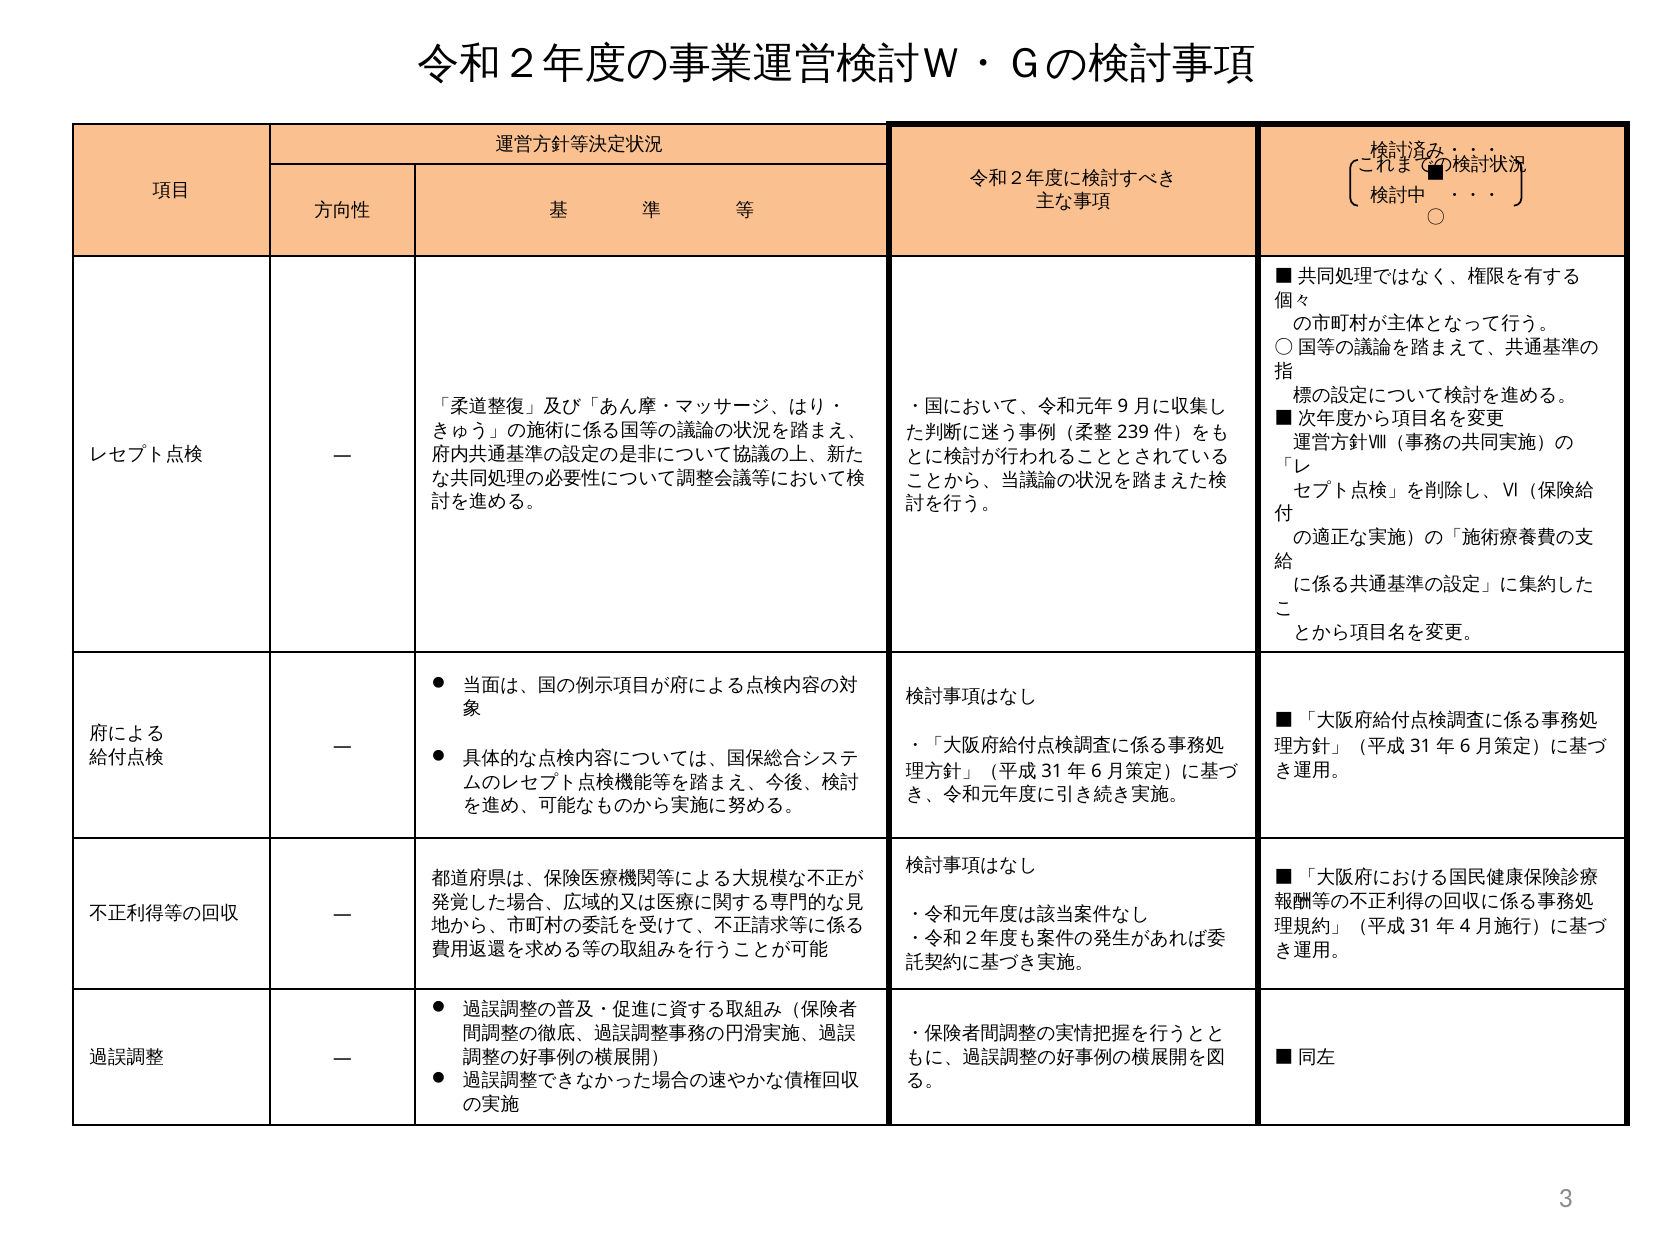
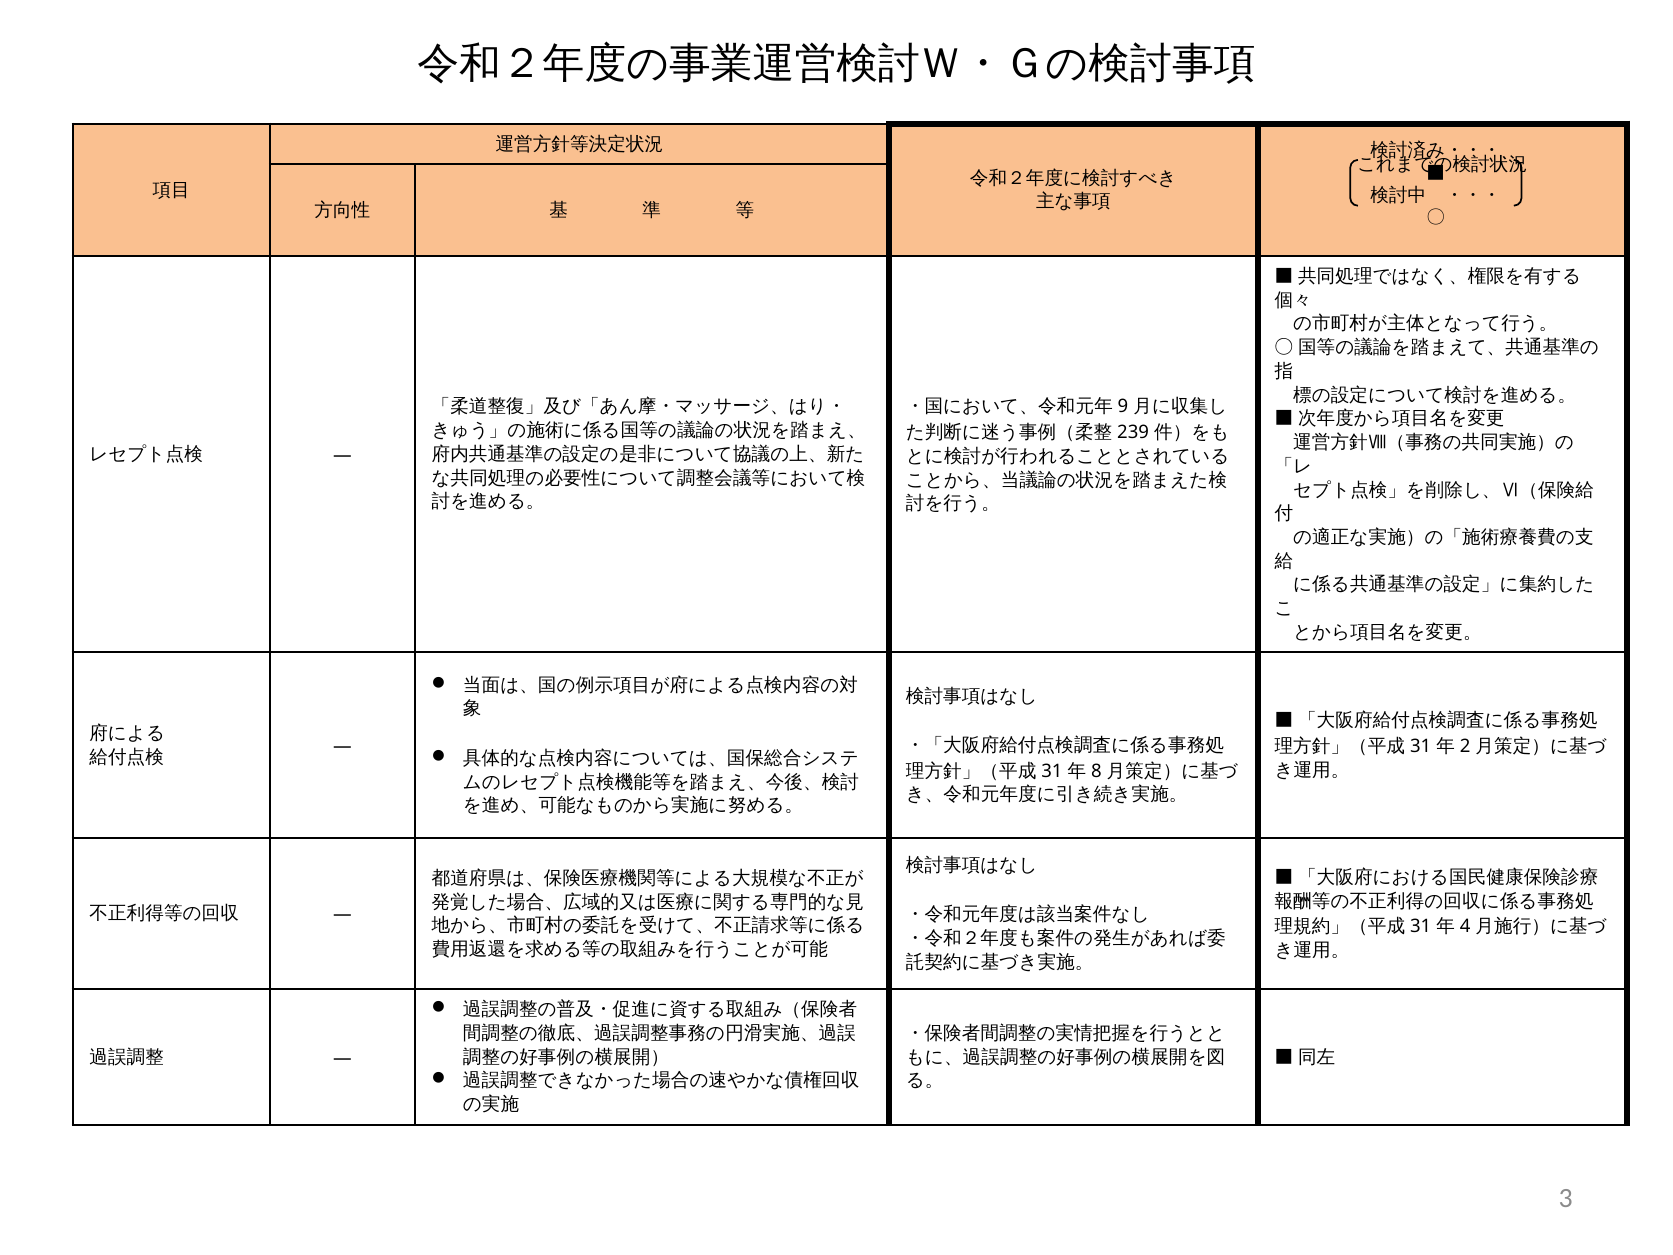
6: 6 -> 2 (1465, 746)
6: 6 -> 8 (1096, 771)
